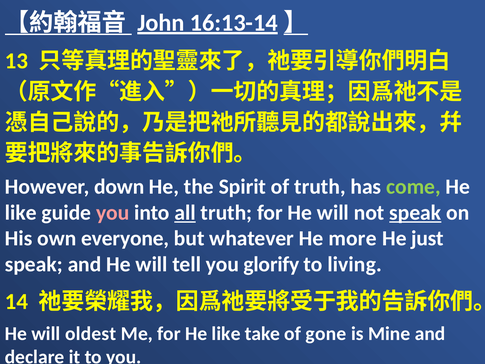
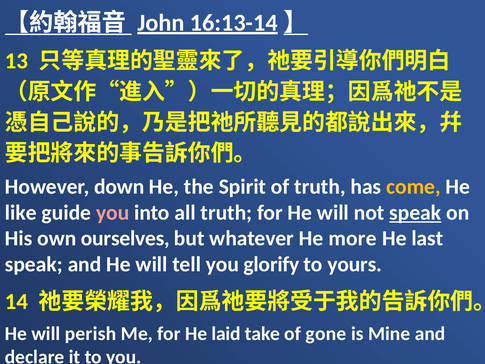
come colour: light green -> yellow (413, 187)
all underline: present -> none (185, 212)
everyone: everyone -> ourselves (125, 238)
just: just -> last (427, 238)
living: living -> yours (355, 264)
oldest: oldest -> perish (91, 333)
for He like: like -> laid (226, 333)
